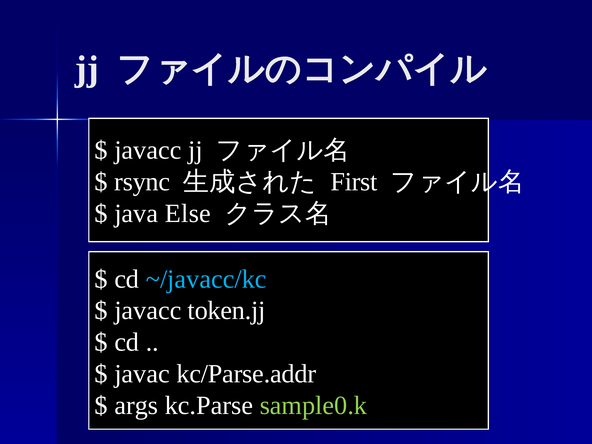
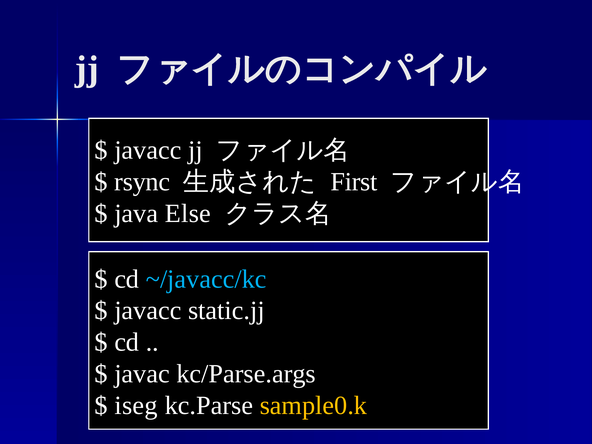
token.jj: token.jj -> static.jj (226, 311)
kc/Parse.addr: kc/Parse.addr -> kc/Parse.args (246, 374)
args: args -> iseg (136, 405)
sample0.k colour: light green -> yellow (313, 405)
